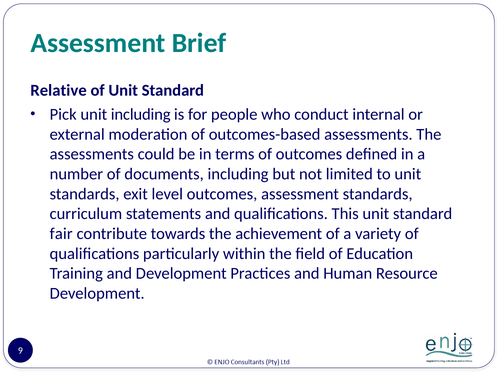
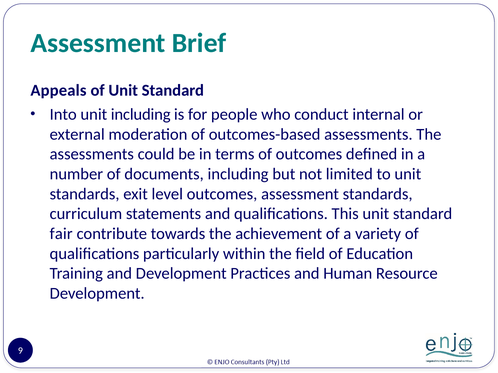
Relative: Relative -> Appeals (58, 91)
Pick: Pick -> Into (63, 114)
